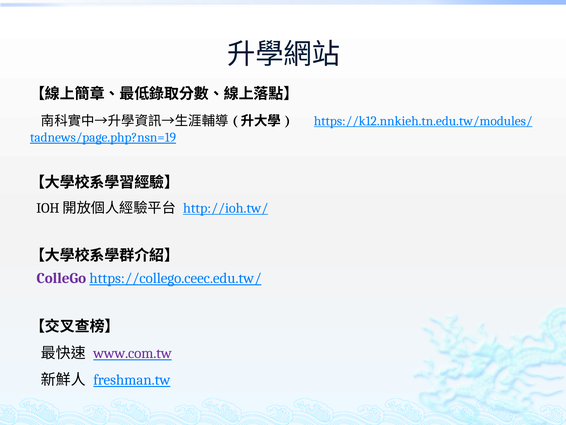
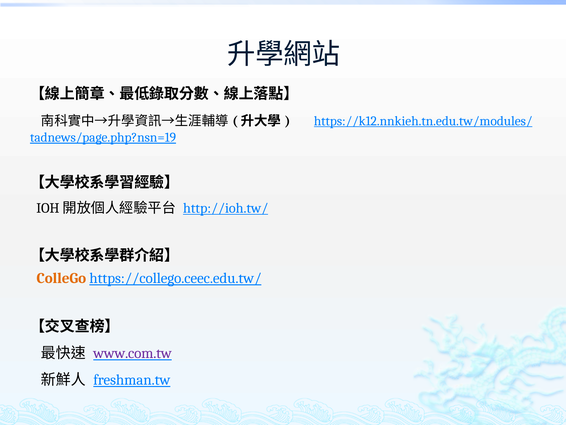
ColleGo colour: purple -> orange (61, 278)
